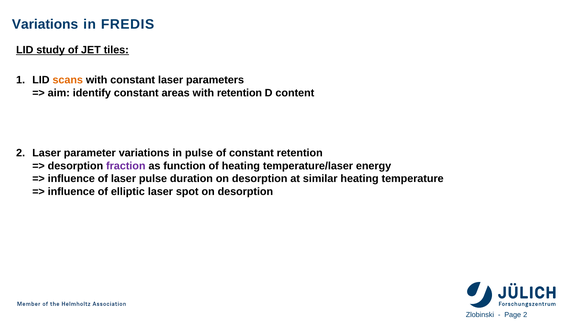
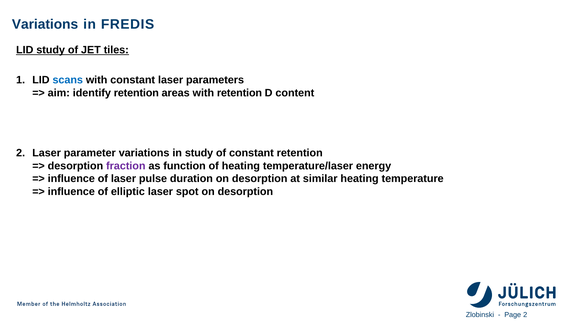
scans colour: orange -> blue (68, 80)
identify constant: constant -> retention (136, 93)
in pulse: pulse -> study (199, 153)
